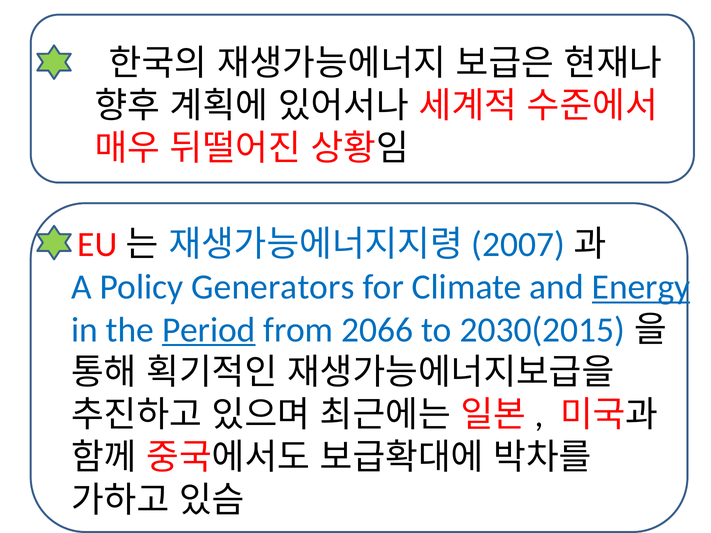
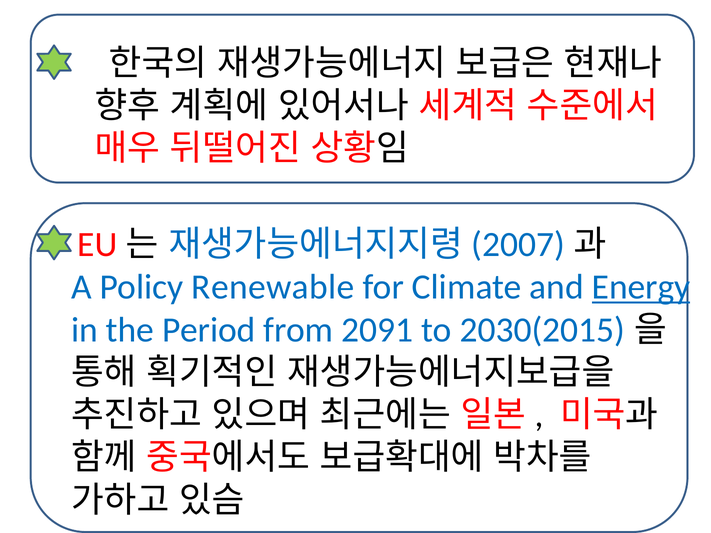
Generators: Generators -> Renewable (273, 287)
Period underline: present -> none (209, 330)
2066: 2066 -> 2091 (377, 330)
